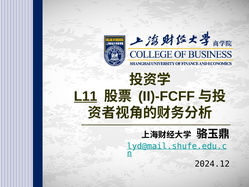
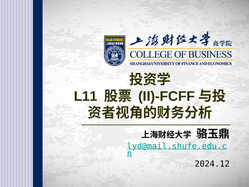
L11 underline: present -> none (86, 96)
